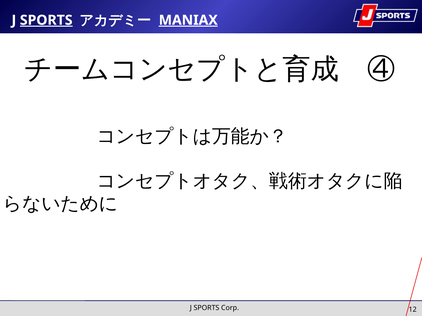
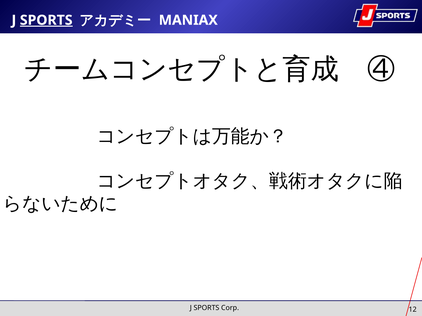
MANIAX underline: present -> none (188, 20)
